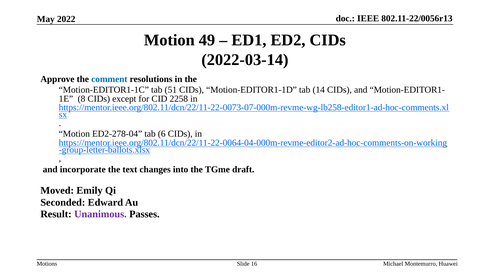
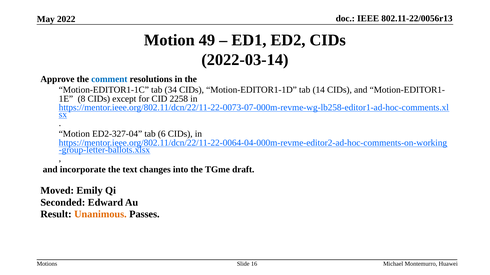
51: 51 -> 34 (171, 90)
ED2-278-04: ED2-278-04 -> ED2-327-04 (117, 134)
Unanimous colour: purple -> orange (100, 215)
